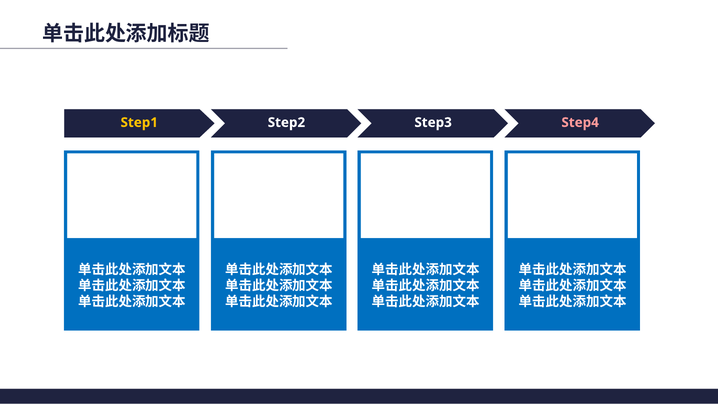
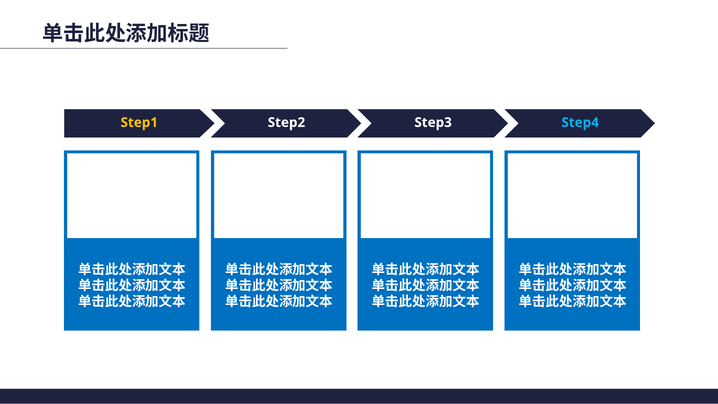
Step4 colour: pink -> light blue (580, 122)
